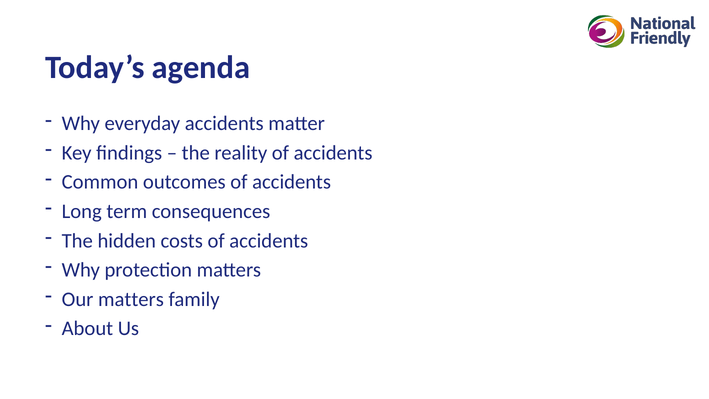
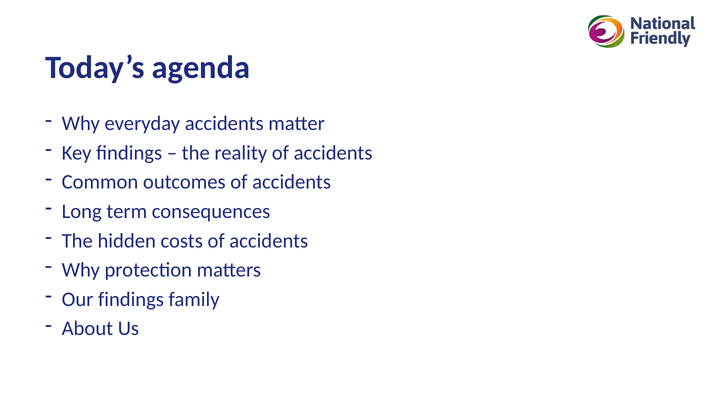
Our matters: matters -> findings (131, 299)
